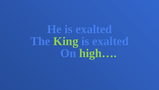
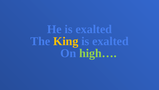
King colour: light green -> yellow (66, 41)
